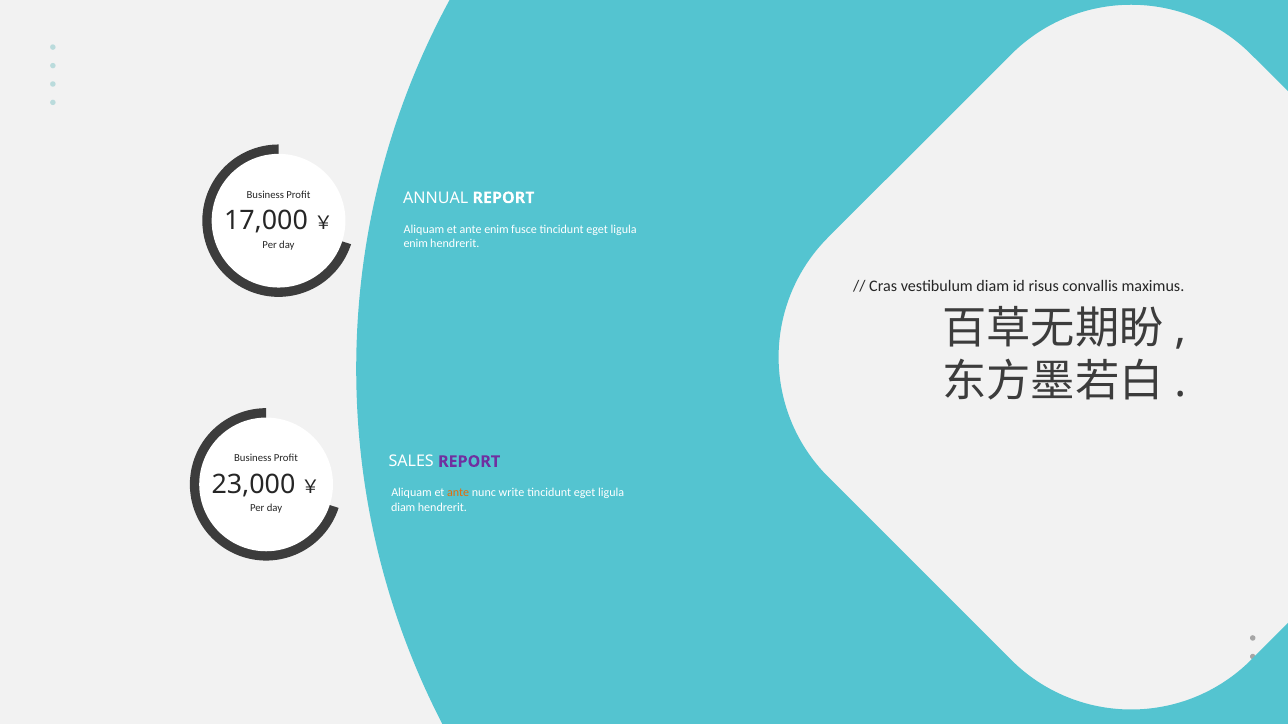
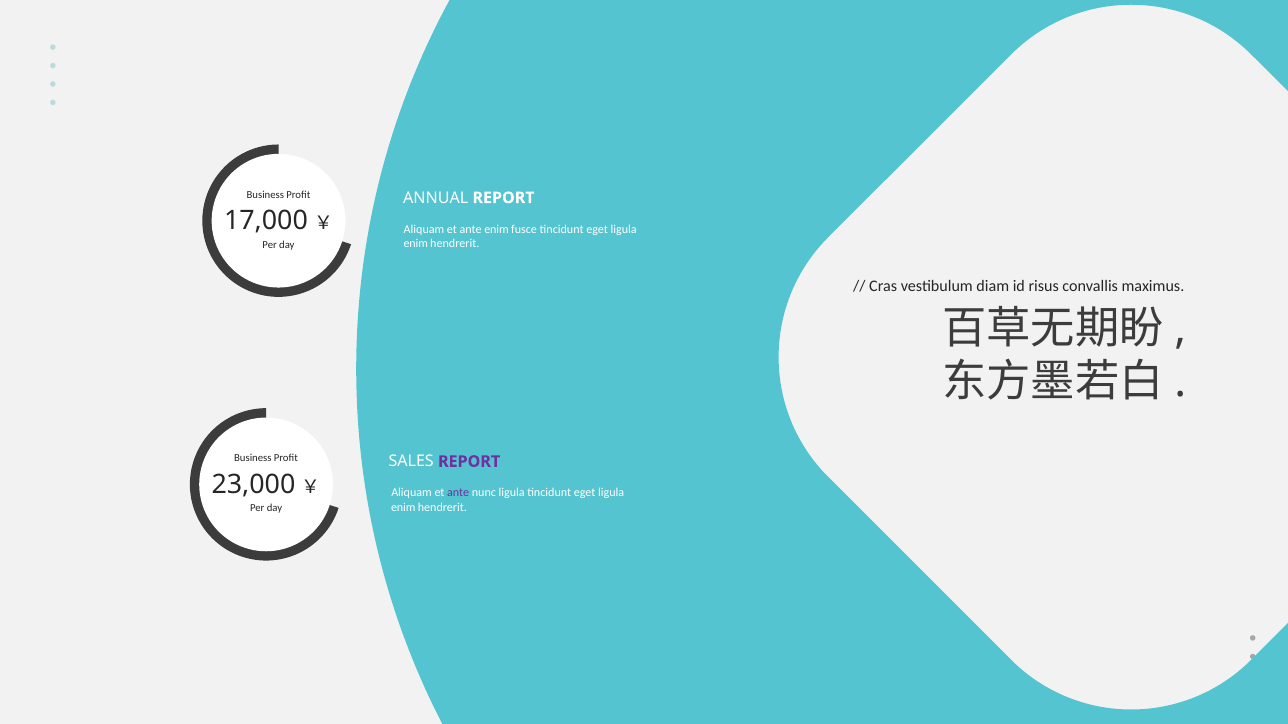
ante colour: orange -> purple (458, 493)
nunc write: write -> ligula (512, 493)
diam: diam -> enim (403, 508)
